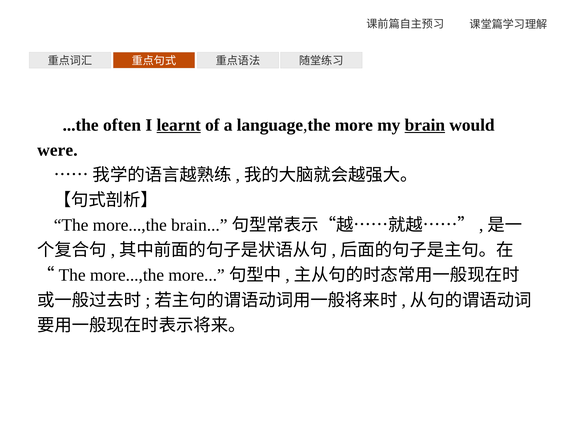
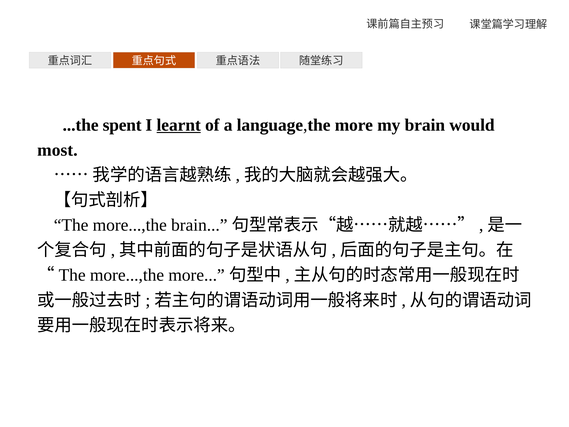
often: often -> spent (122, 125)
brain underline: present -> none (425, 125)
were: were -> most (57, 150)
